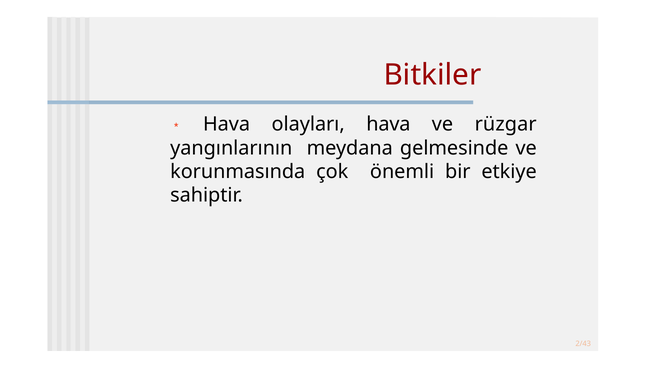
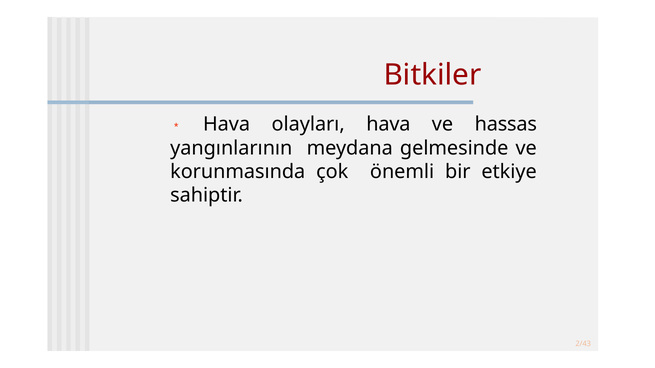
rüzgar: rüzgar -> hassas (506, 125)
